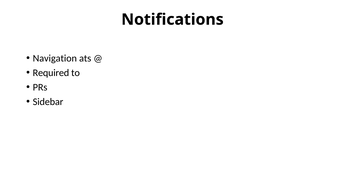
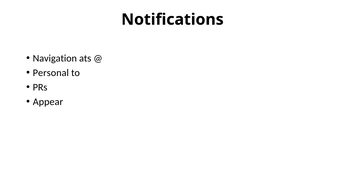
Required: Required -> Personal (51, 73)
Sidebar: Sidebar -> Appear (48, 102)
